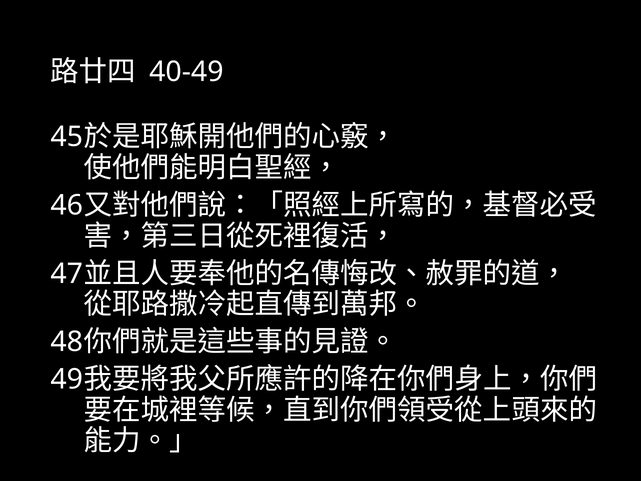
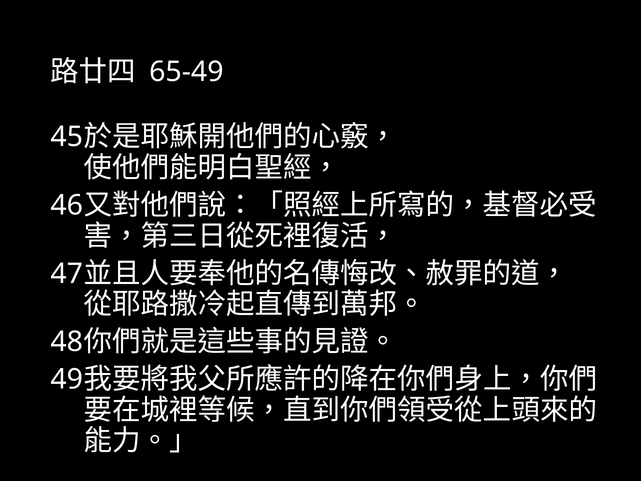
40-49: 40-49 -> 65-49 (186, 72)
